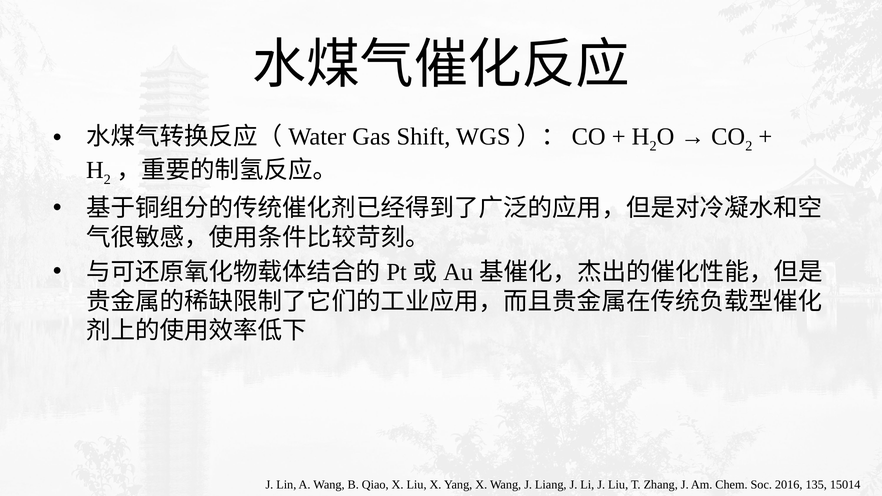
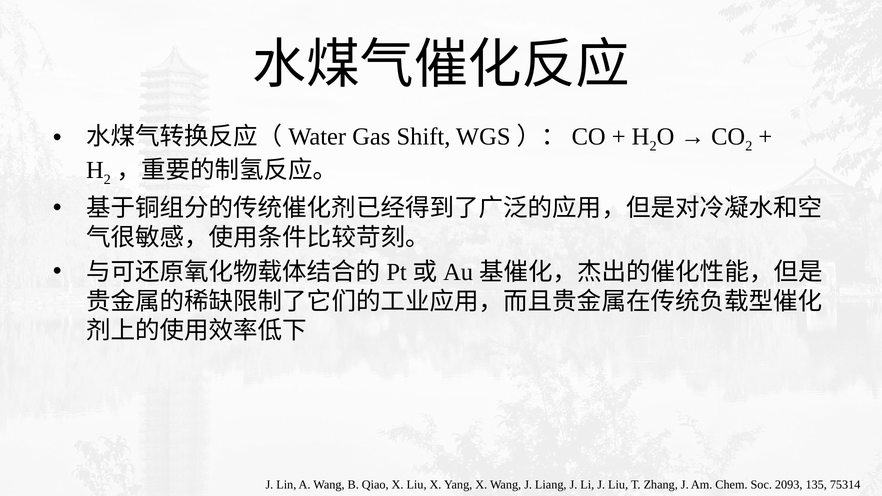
2016: 2016 -> 2093 (789, 485)
15014: 15014 -> 75314 (845, 485)
